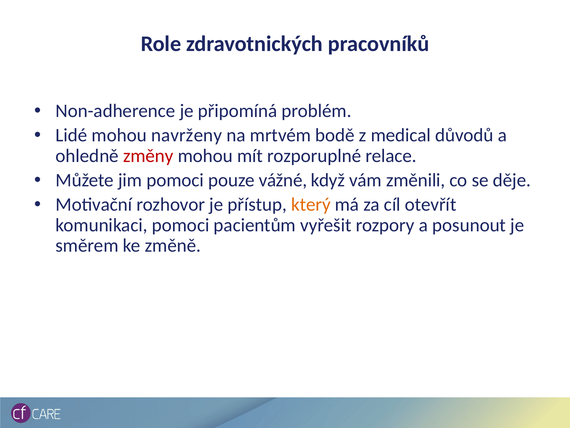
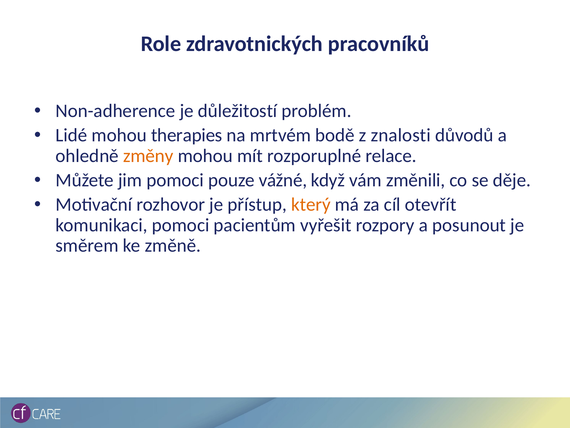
připomíná: připomíná -> důležitostí (238, 111)
navrženy: navrženy -> therapies (187, 135)
medical: medical -> znalosti (401, 135)
změny colour: red -> orange (148, 156)
